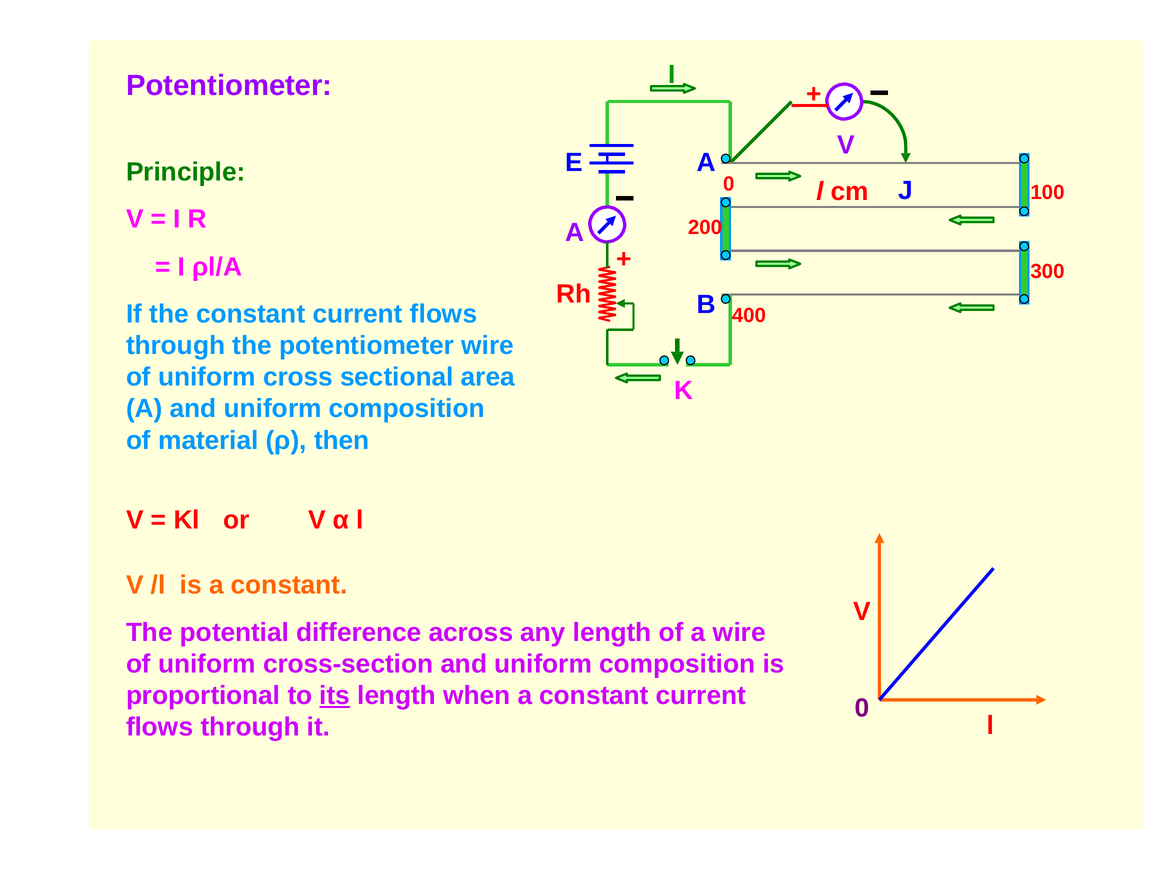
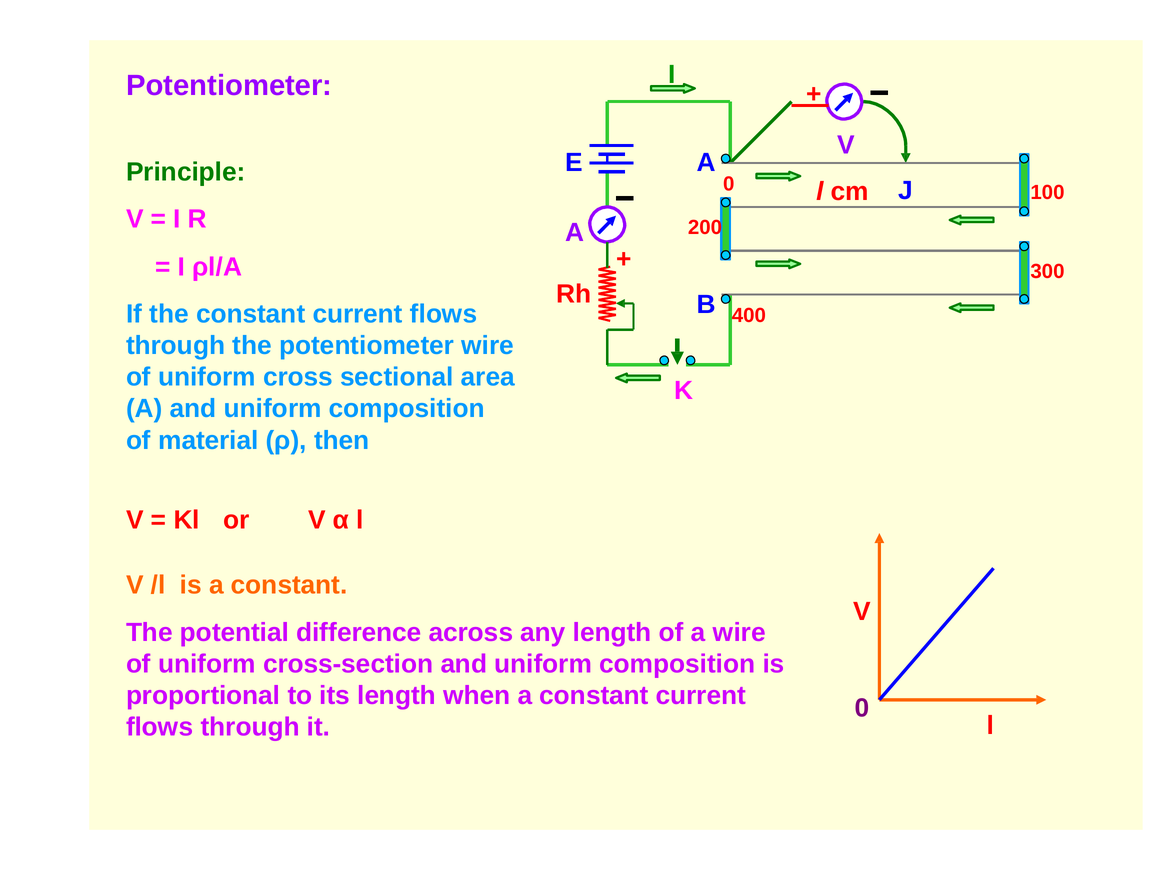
its underline: present -> none (335, 696)
